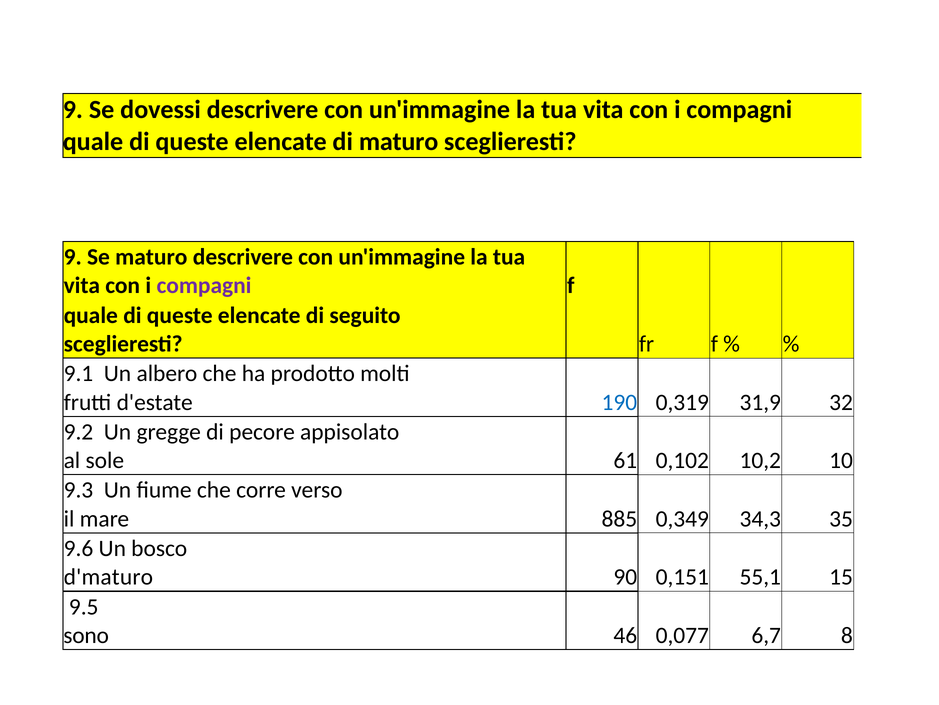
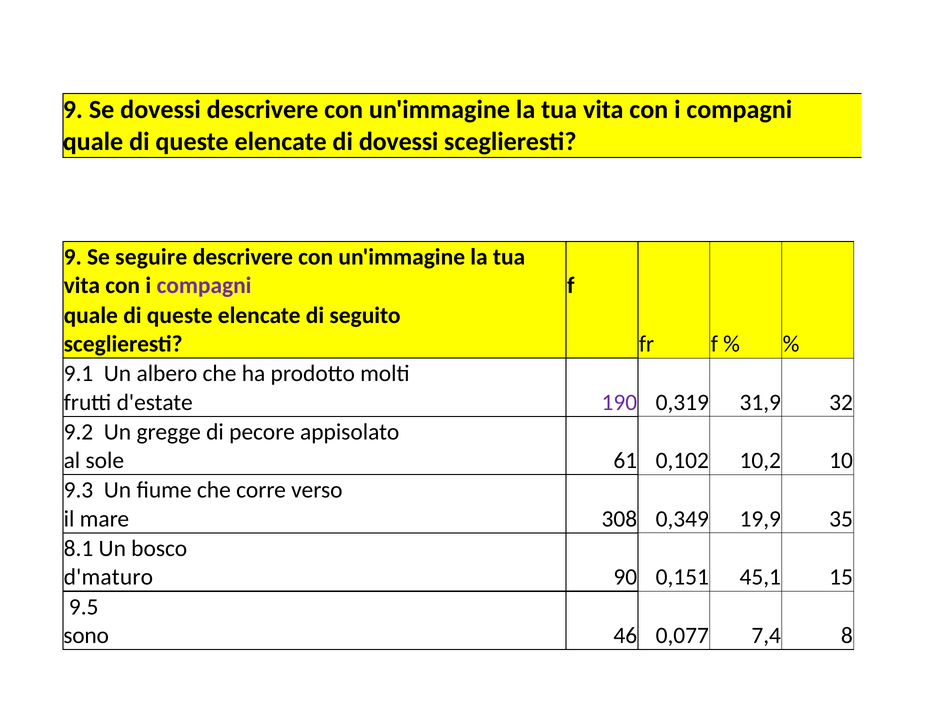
di maturo: maturo -> dovessi (399, 142)
Se maturo: maturo -> seguire (151, 257)
190 colour: blue -> purple (619, 402)
885: 885 -> 308 (619, 518)
34,3: 34,3 -> 19,9 (760, 518)
9.6: 9.6 -> 8.1 (78, 548)
55,1: 55,1 -> 45,1 (760, 577)
6,7: 6,7 -> 7,4 (766, 635)
